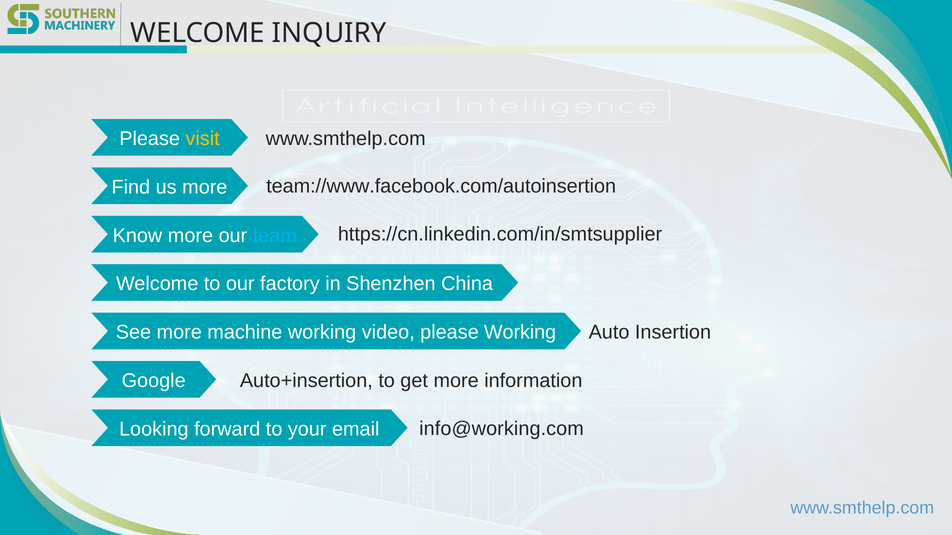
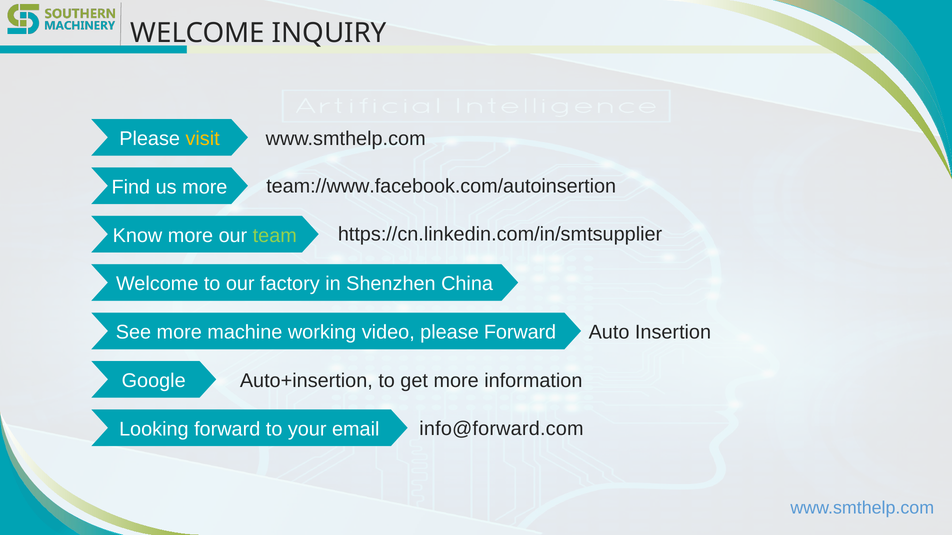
team colour: light blue -> light green (275, 236)
please Working: Working -> Forward (520, 333)
info@working.com: info@working.com -> info@forward.com (501, 429)
